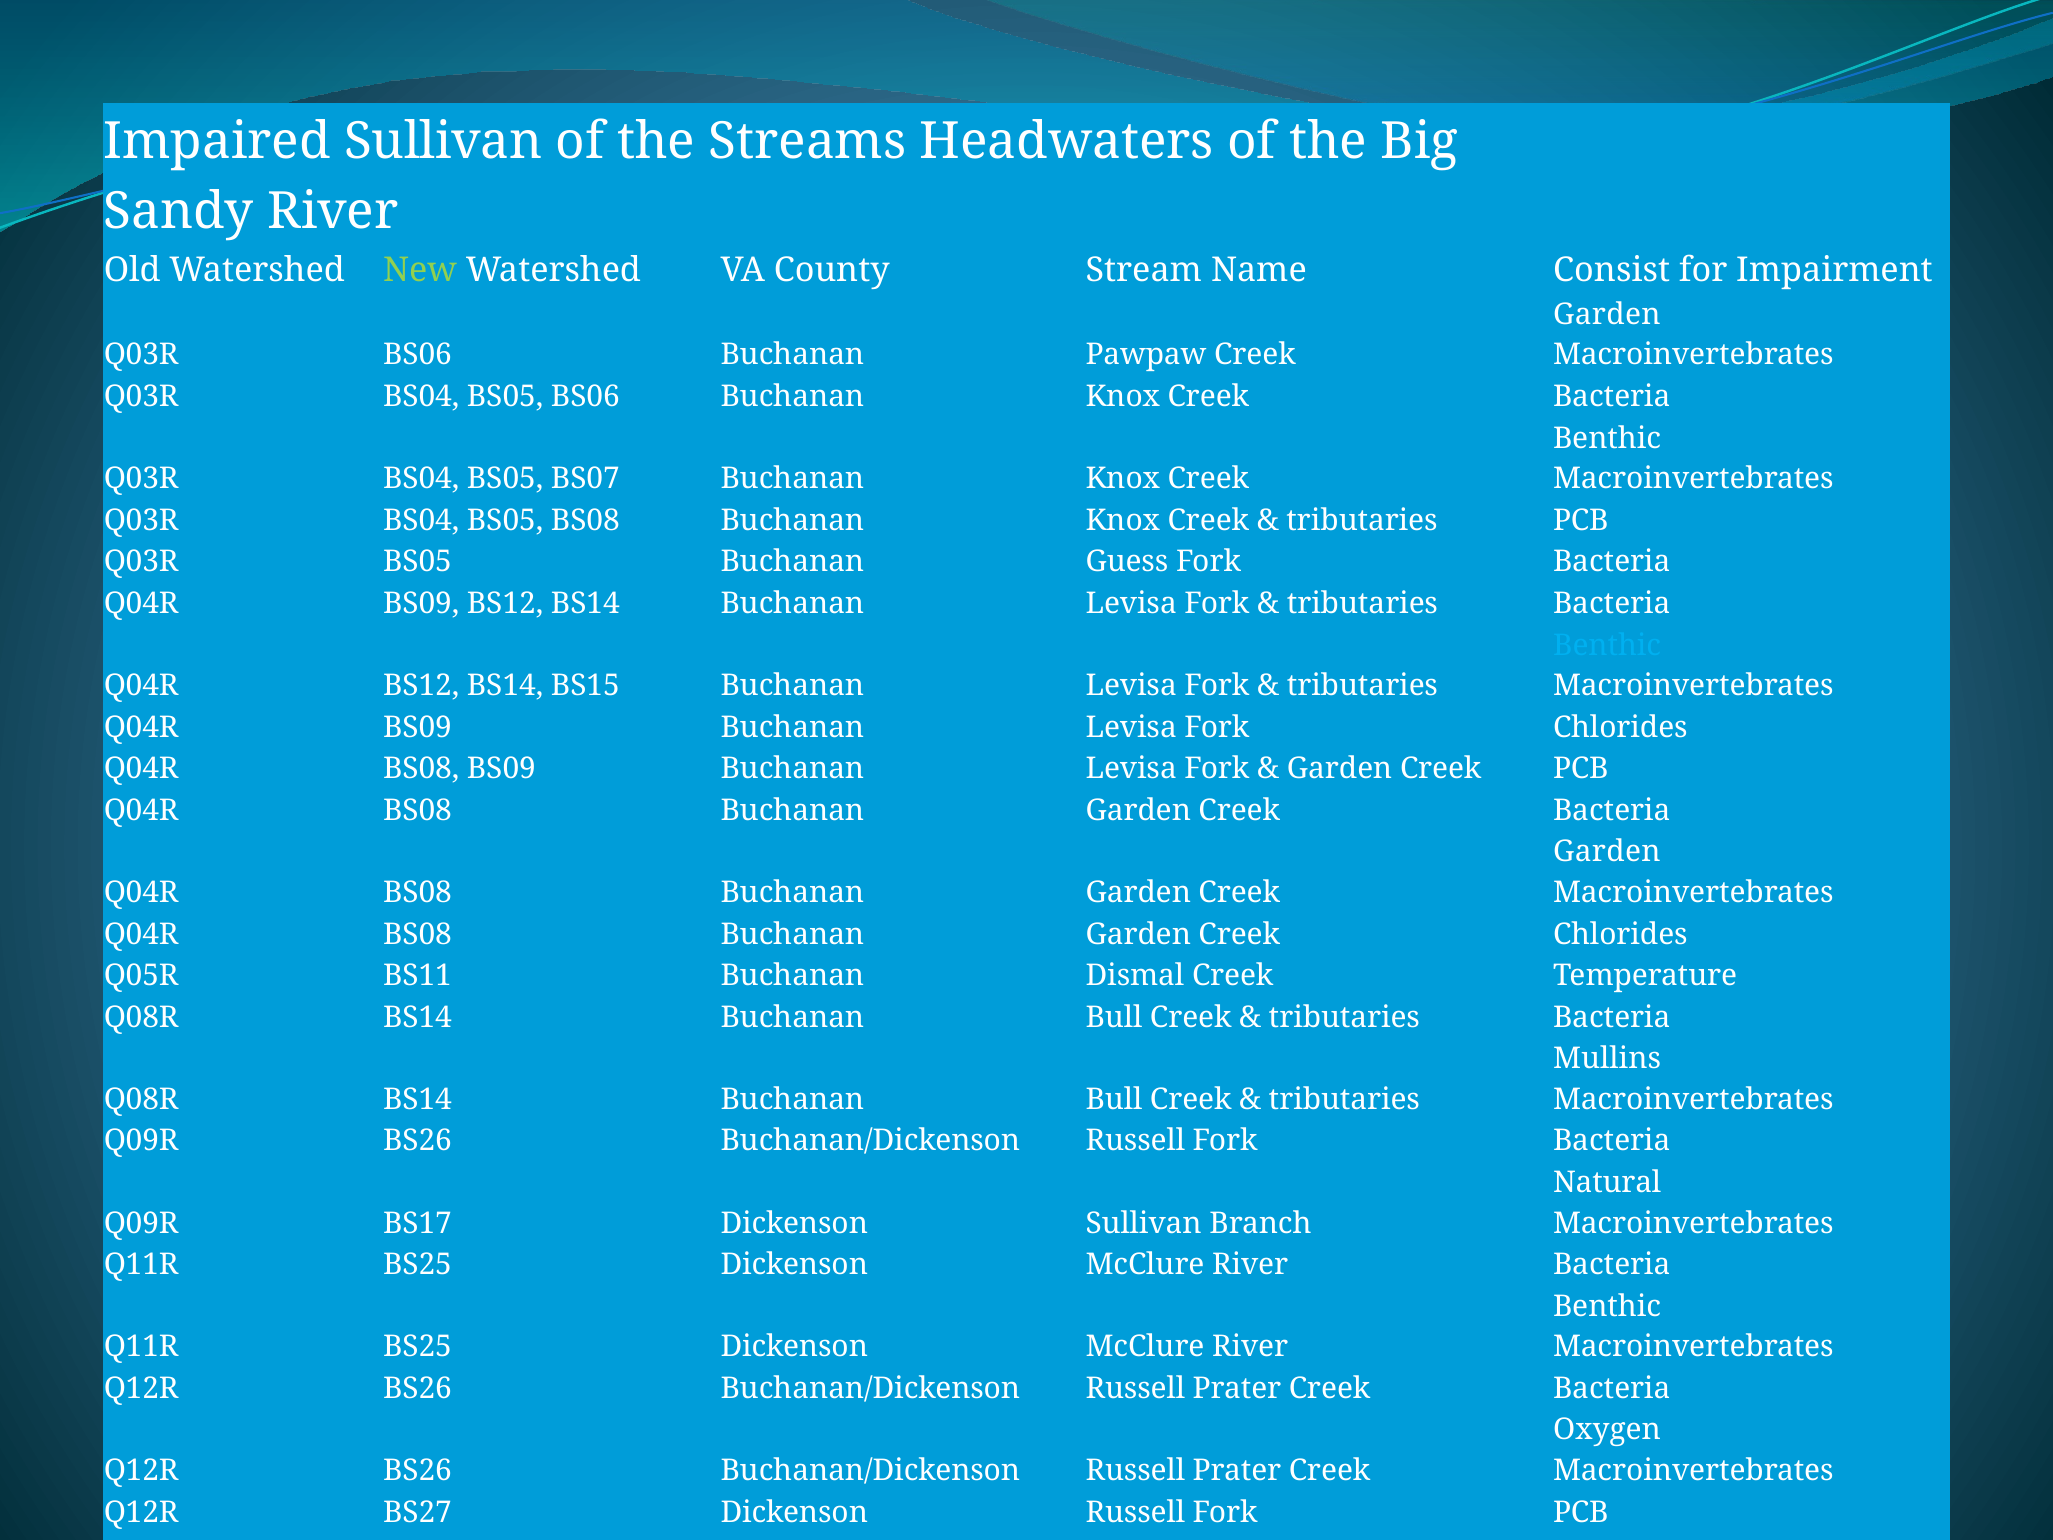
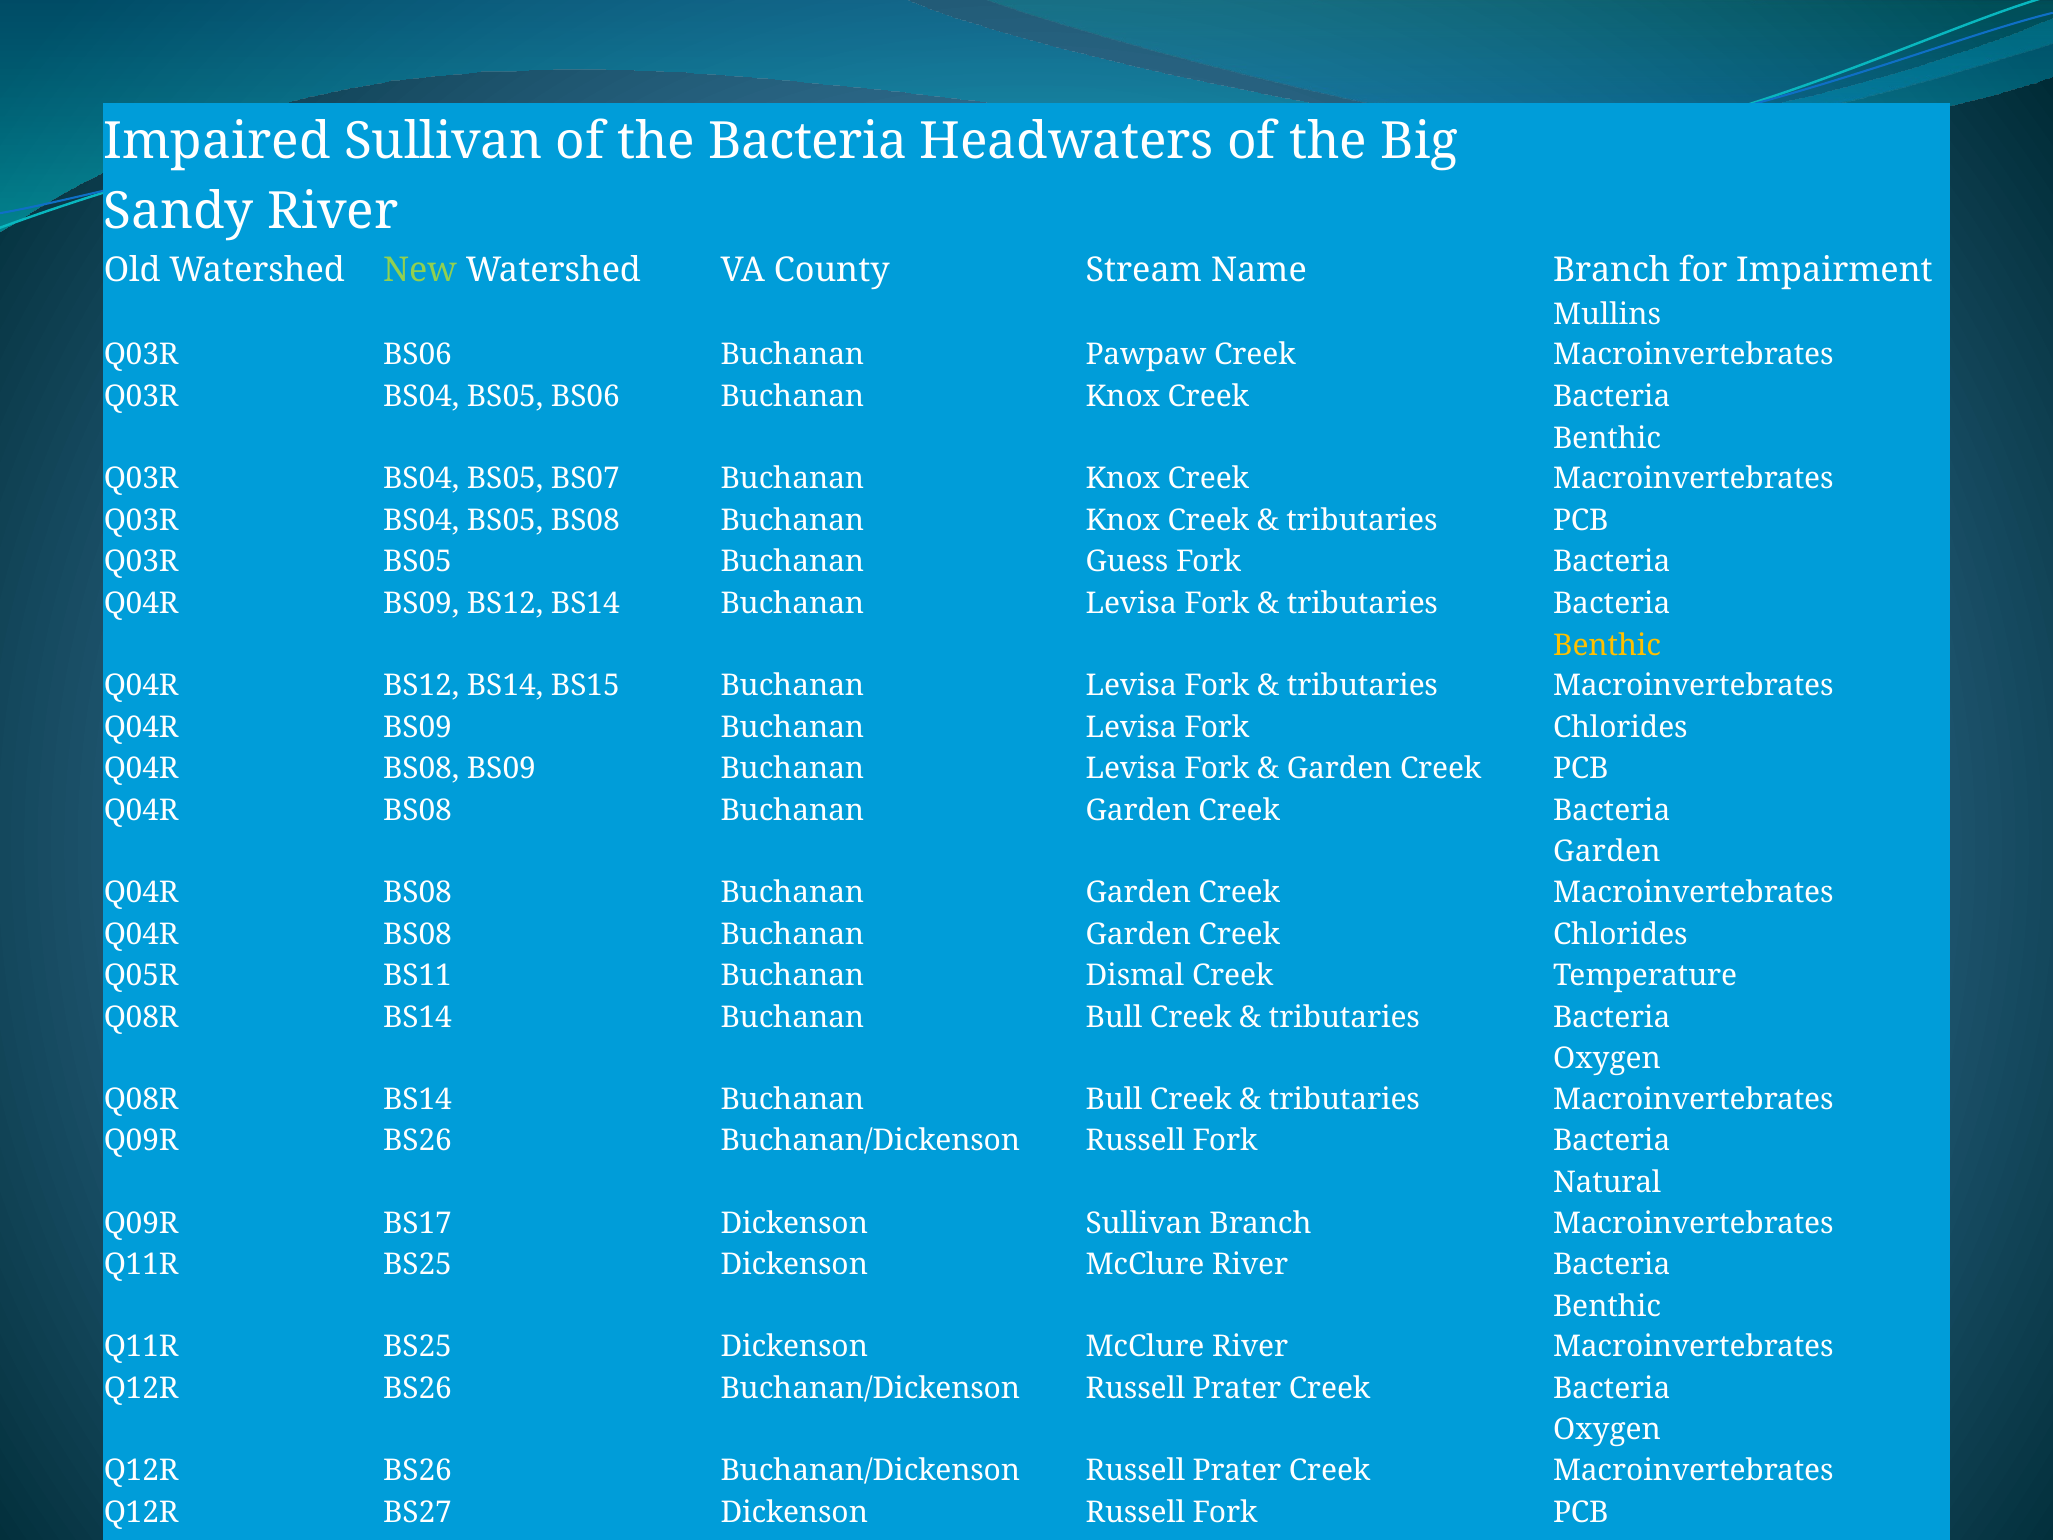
the Streams: Streams -> Bacteria (808, 142)
Name Consist: Consist -> Branch (1612, 270)
Garden: Garden -> Mullins (1607, 314)
Benthic colour: light blue -> yellow (1607, 645)
Mullins: Mullins -> Oxygen (1607, 1059)
